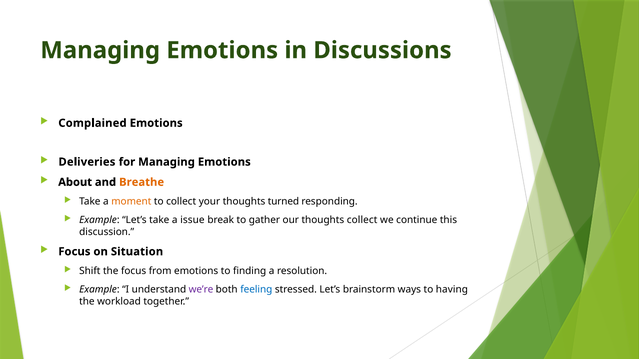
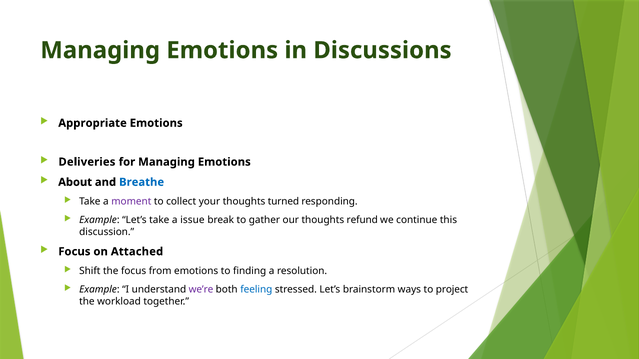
Complained: Complained -> Appropriate (93, 123)
Breathe colour: orange -> blue (142, 182)
moment colour: orange -> purple (131, 202)
thoughts collect: collect -> refund (362, 220)
Situation: Situation -> Attached (137, 252)
having: having -> project (452, 290)
